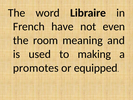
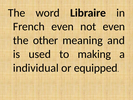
French have: have -> even (62, 27)
room: room -> other (46, 40)
promotes: promotes -> individual (36, 68)
